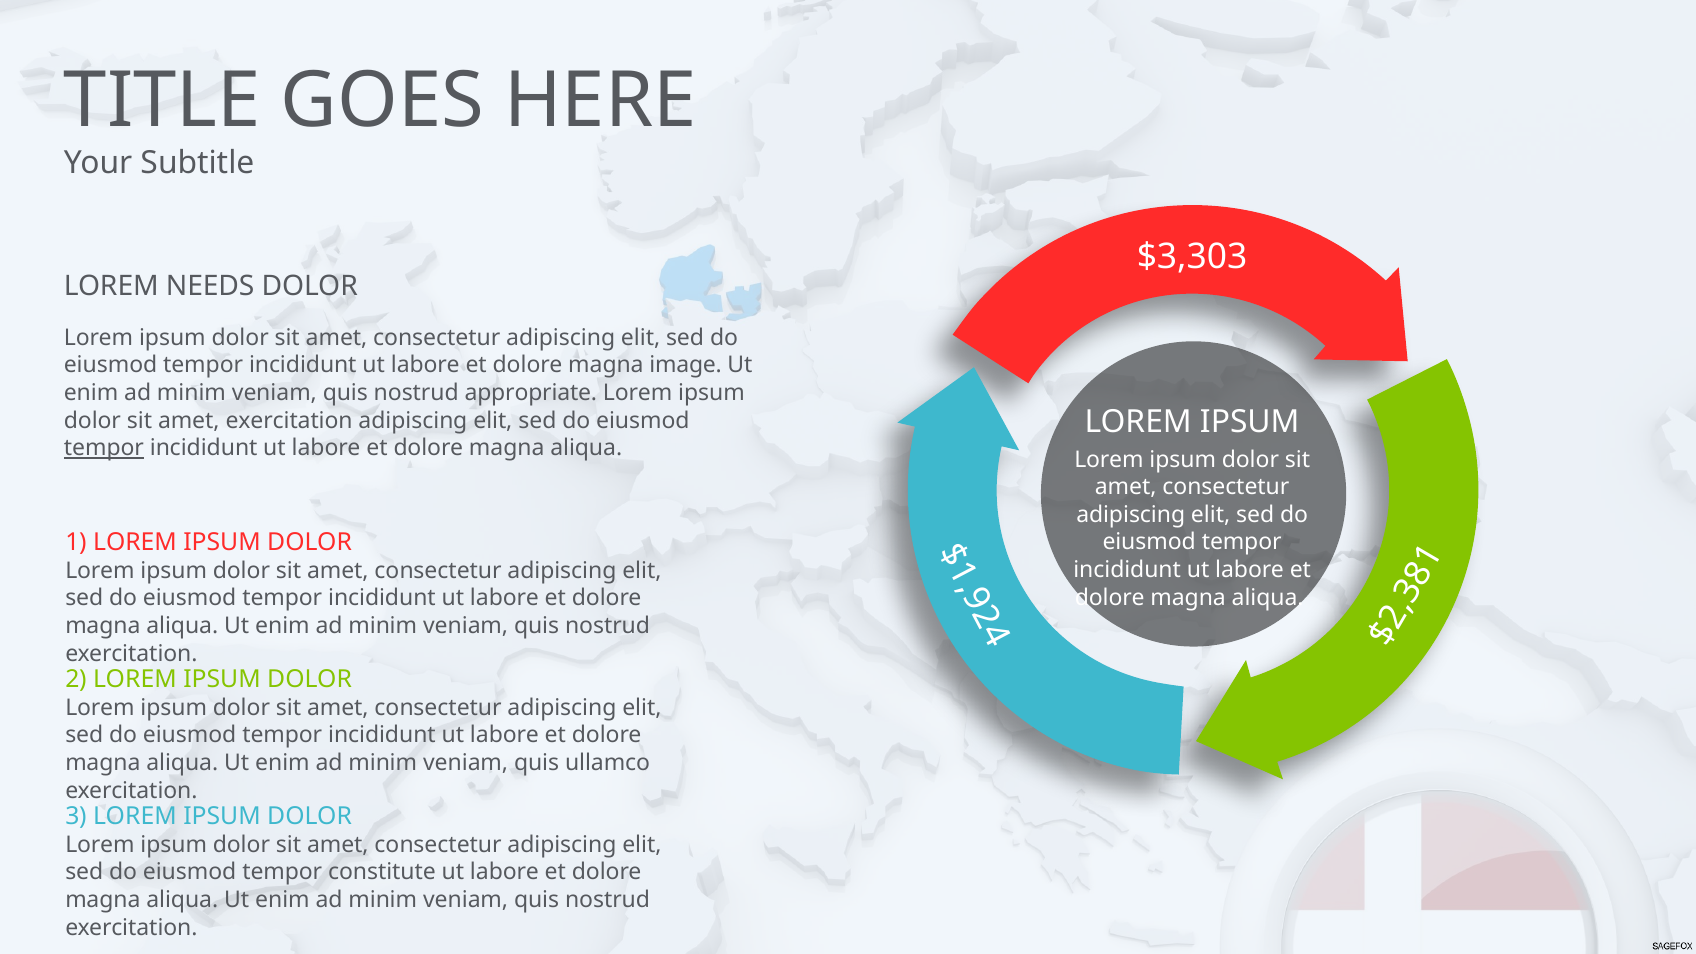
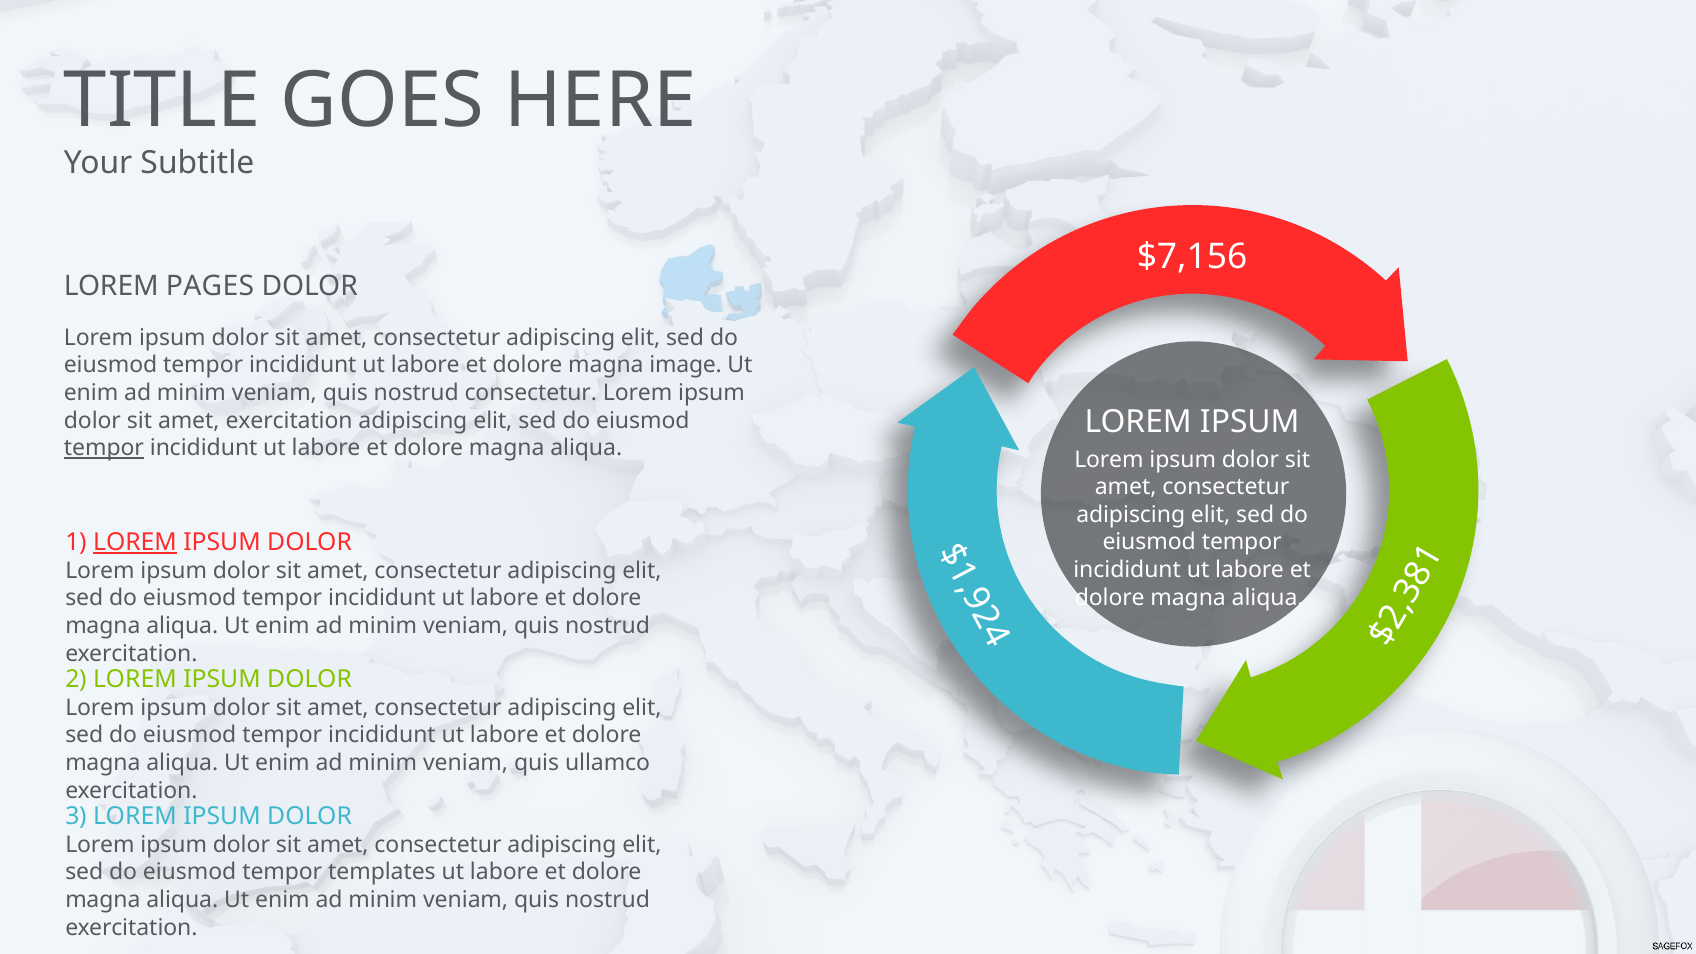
$3,303: $3,303 -> $7,156 (1192, 256)
NEEDS: NEEDS -> PAGES (210, 286)
nostrud appropriate: appropriate -> consectetur (531, 393)
LOREM underline: none -> present (135, 542)
constitute: constitute -> templates (382, 872)
